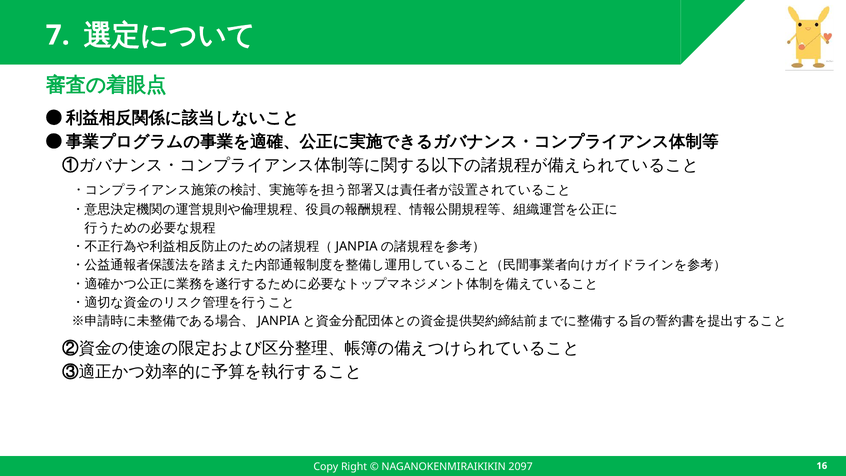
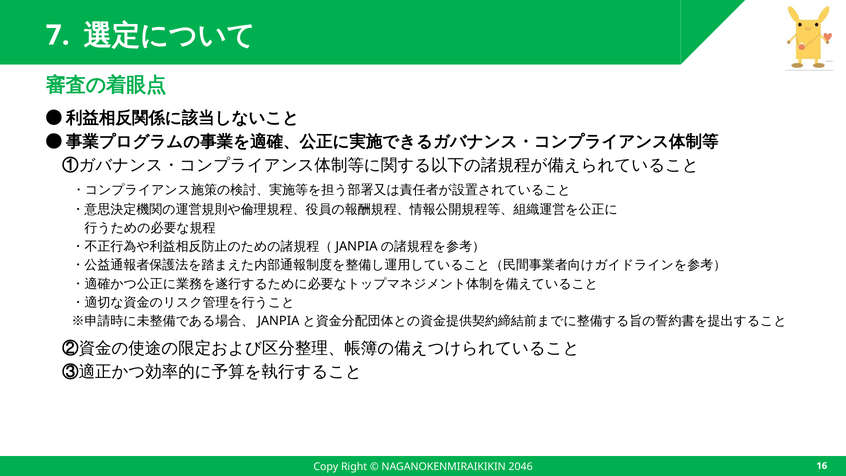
2097: 2097 -> 2046 (521, 467)
